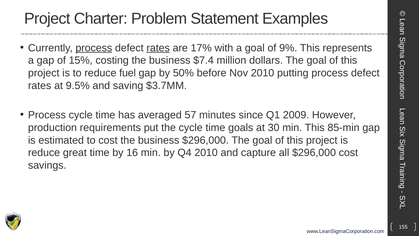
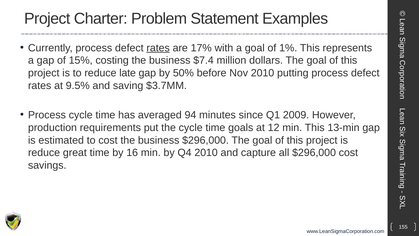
process underline: present -> none (94, 48)
9%: 9% -> 1% (288, 48)
fuel: fuel -> late (128, 73)
57: 57 -> 94 (190, 115)
30: 30 -> 12 (274, 127)
85-min: 85-min -> 13-min (344, 127)
